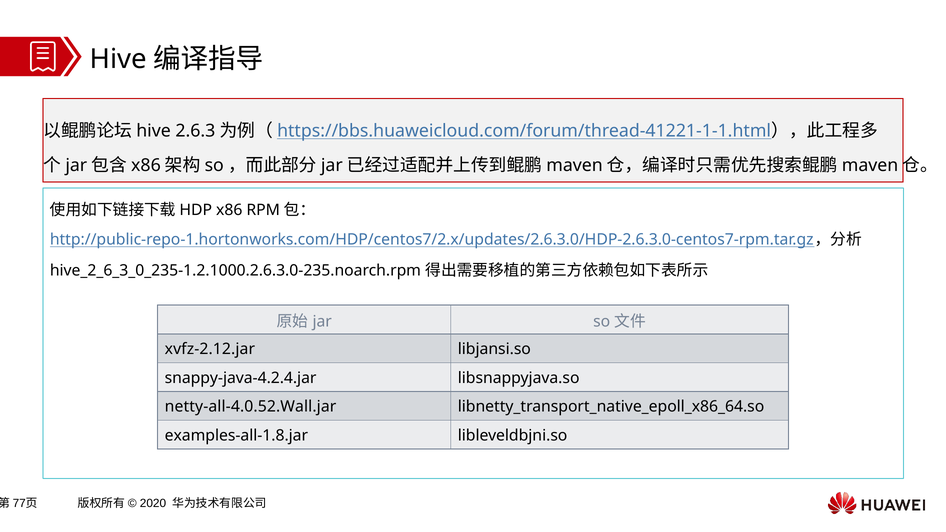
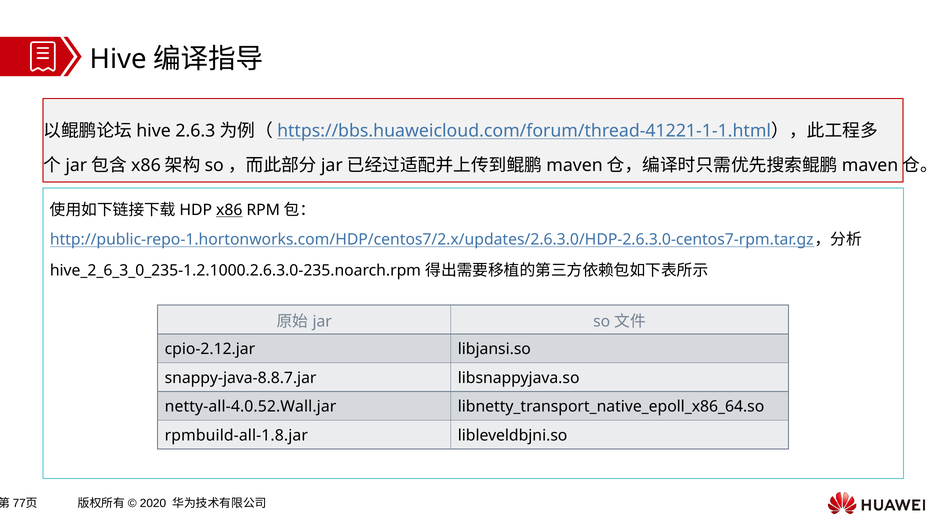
x86 underline: none -> present (229, 210)
xvfz-2.12.jar: xvfz-2.12.jar -> cpio-2.12.jar (210, 349)
snappy-java-4.2.4.jar: snappy-java-4.2.4.jar -> snappy-java-8.8.7.jar (241, 378)
examples-all-1.8.jar: examples-all-1.8.jar -> rpmbuild-all-1.8.jar (236, 436)
